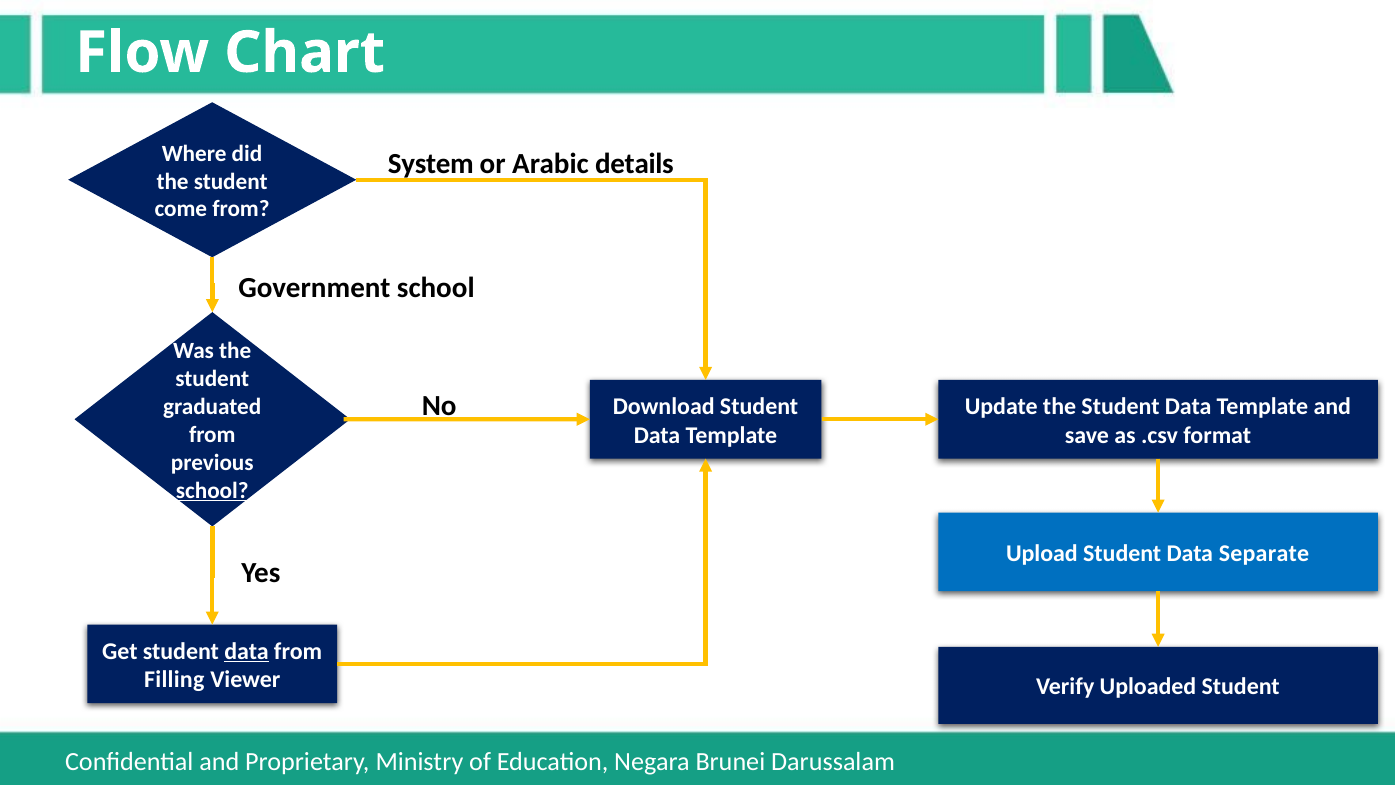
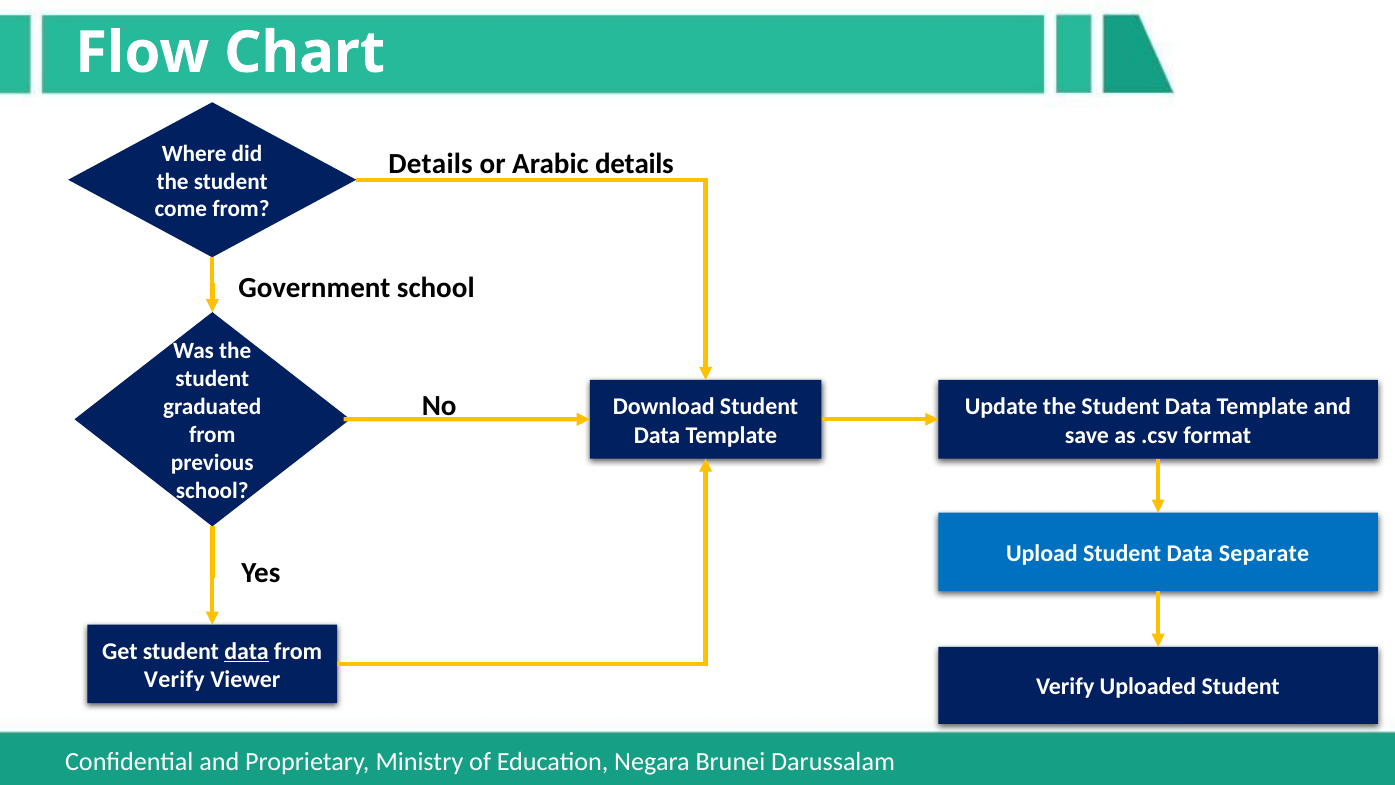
System: System -> Details (431, 163)
school underline: present -> none (212, 490)
Filling: Filling -> Verify (174, 680)
